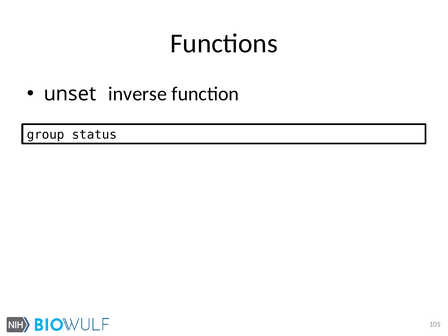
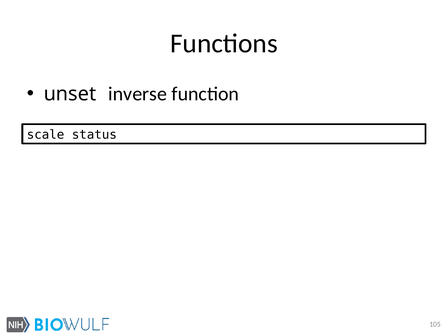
group: group -> scale (46, 135)
